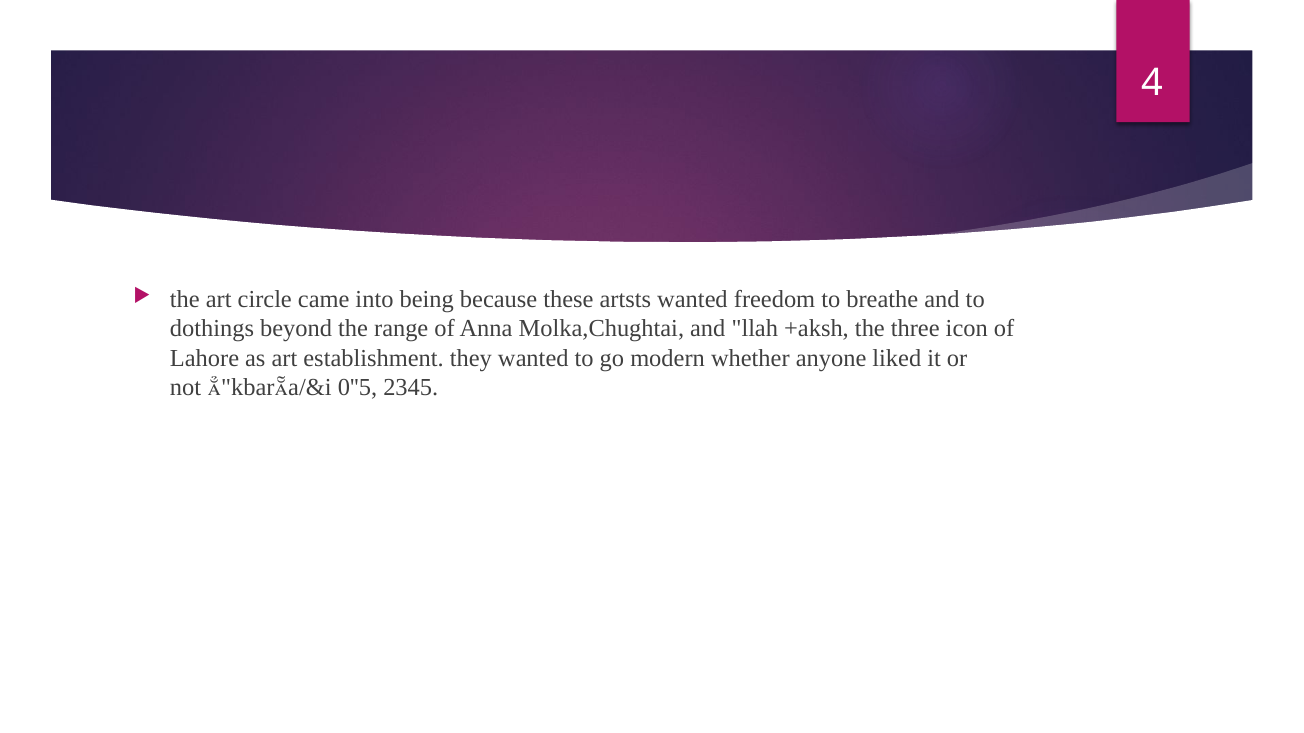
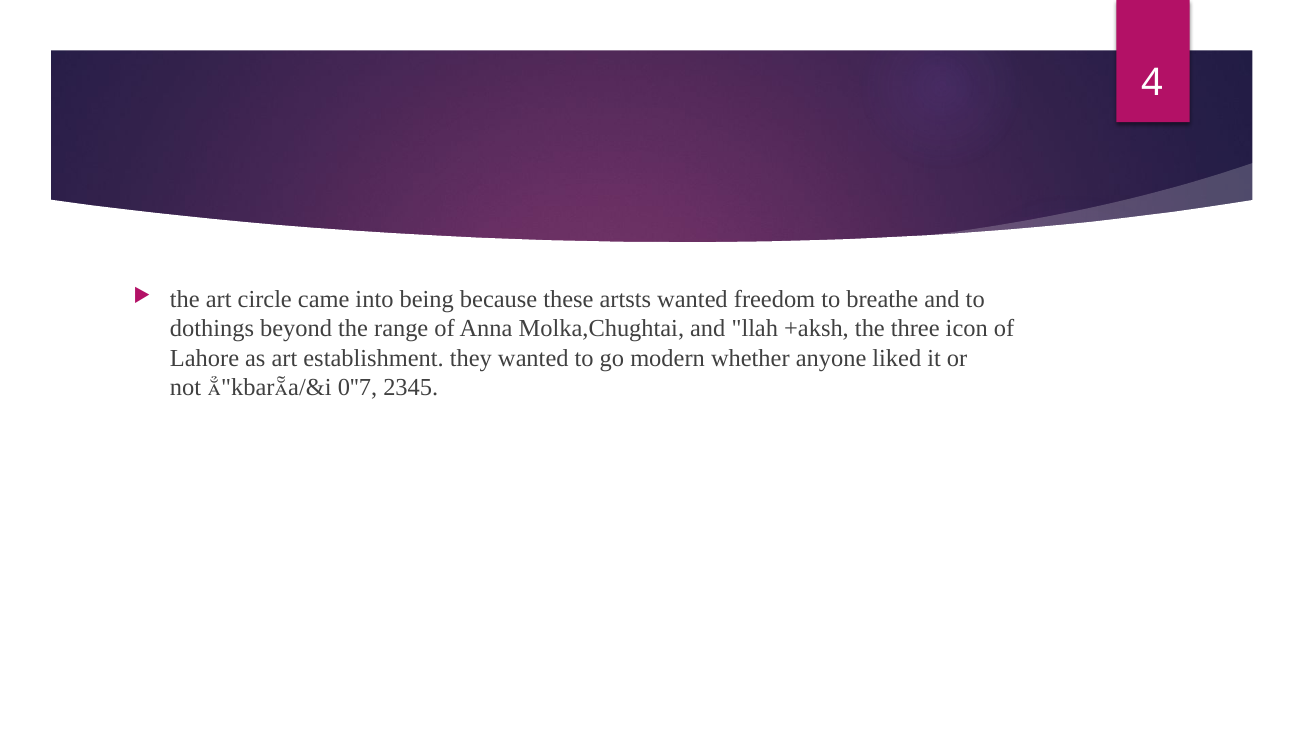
0''5: 0''5 -> 0''7 (358, 388)
